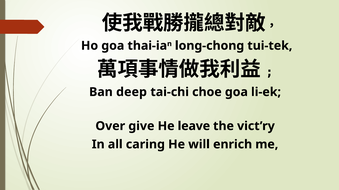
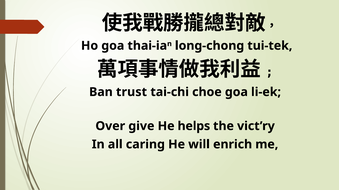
deep: deep -> trust (132, 92)
leave: leave -> helps (194, 126)
